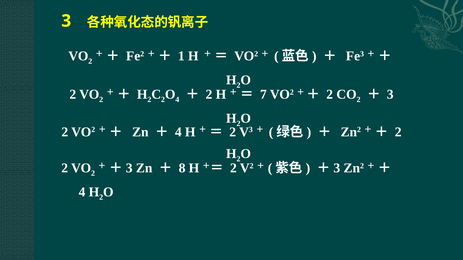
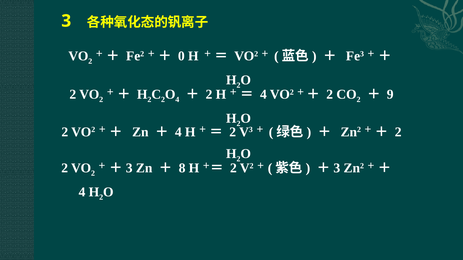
1: 1 -> 0 (181, 56)
7: 7 -> 4 (263, 95)
3: 3 -> 9 (390, 95)
